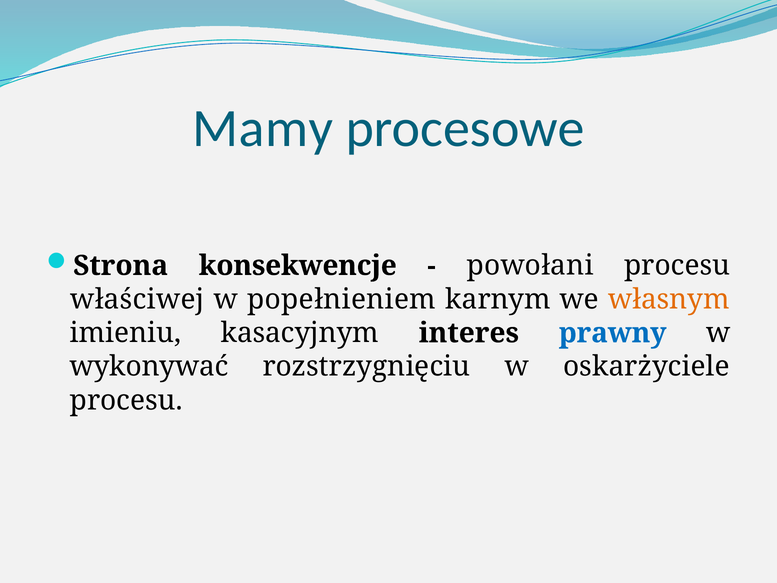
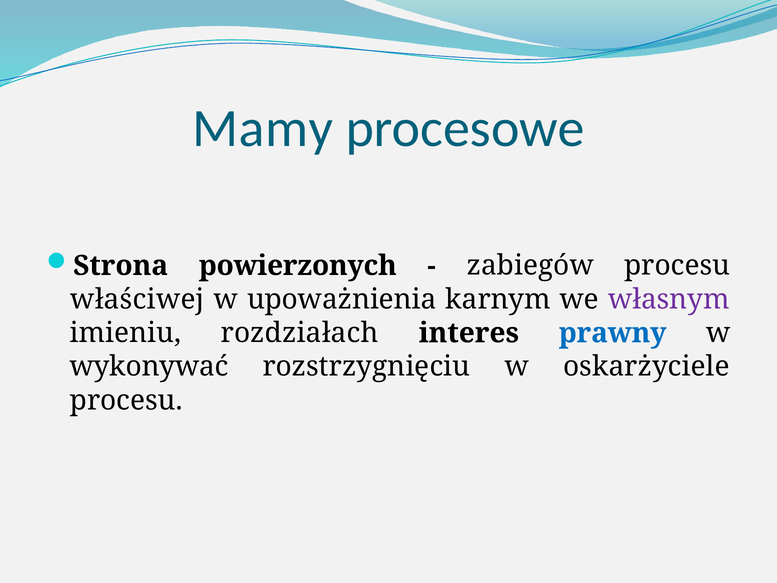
konsekwencje: konsekwencje -> powierzonych (298, 266)
powołani: powołani -> zabiegów (530, 266)
popełnieniem: popełnieniem -> upoważnienia (342, 299)
własnym colour: orange -> purple (669, 299)
kasacyjnym: kasacyjnym -> rozdziałach (300, 333)
